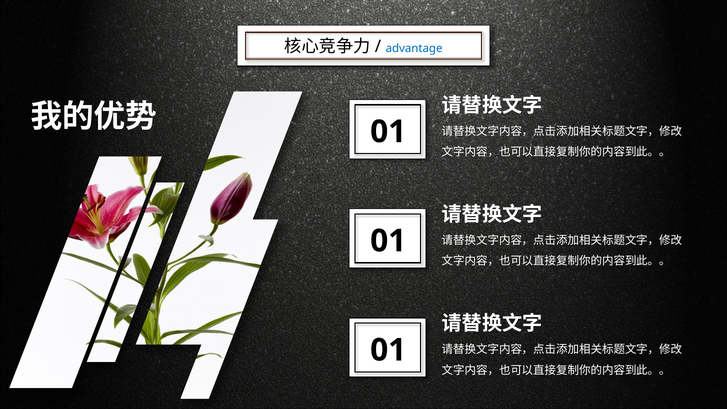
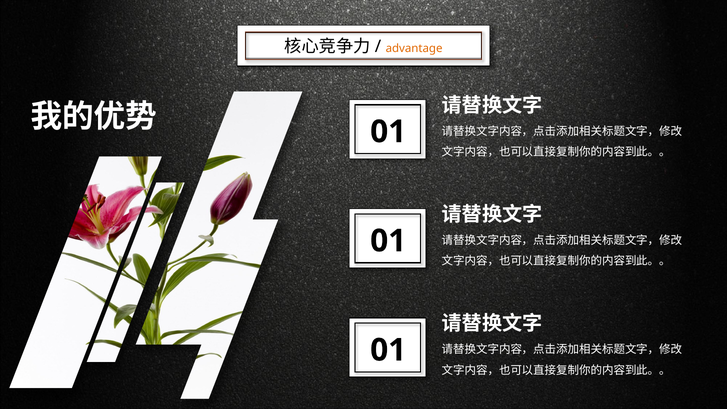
advantage colour: blue -> orange (414, 49)
